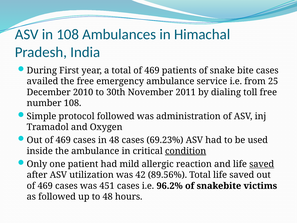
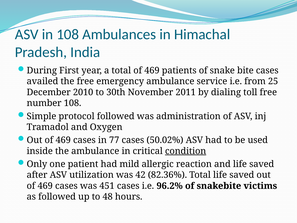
in 48: 48 -> 77 (114, 140)
69.23%: 69.23% -> 50.02% (165, 140)
saved underline: present -> none (262, 164)
89.56%: 89.56% -> 82.36% (167, 175)
